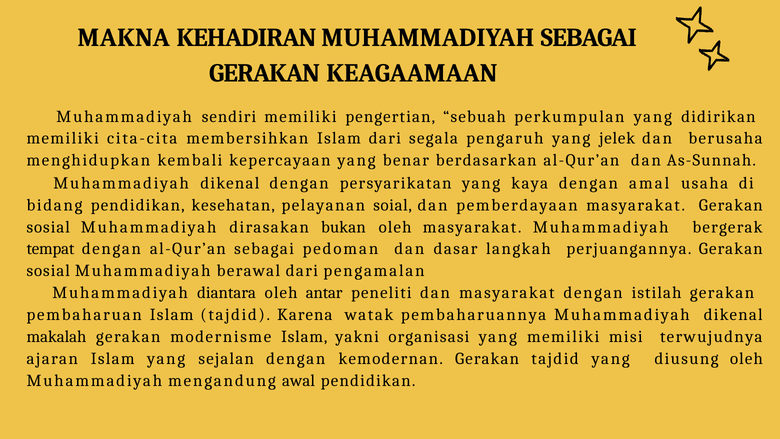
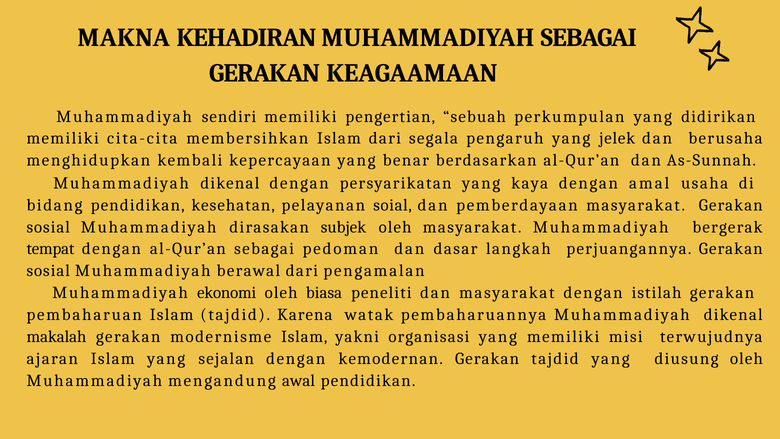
bukan: bukan -> subjek (343, 227)
diantara: diantara -> ekonomi (227, 293)
antar: antar -> biasa (324, 293)
